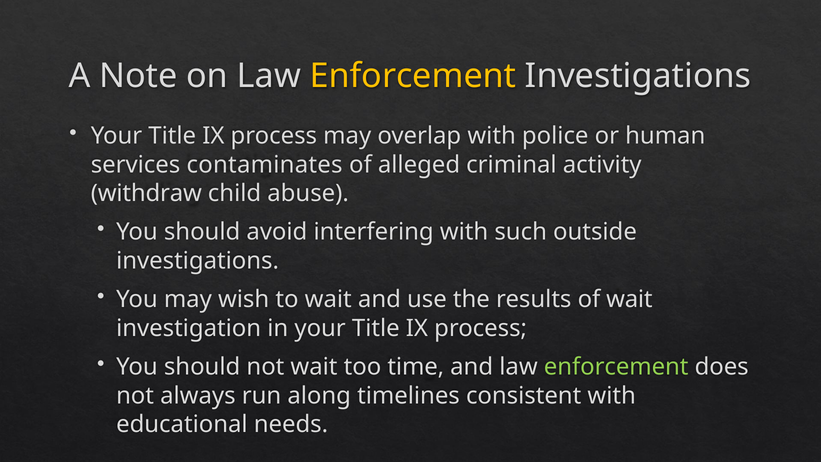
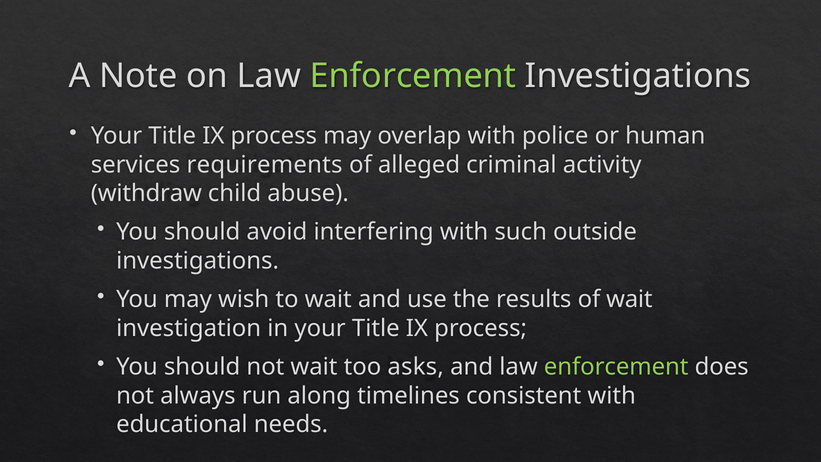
Enforcement colour: yellow -> light green (413, 76)
contaminates: contaminates -> requirements (265, 165)
time: time -> asks (416, 367)
